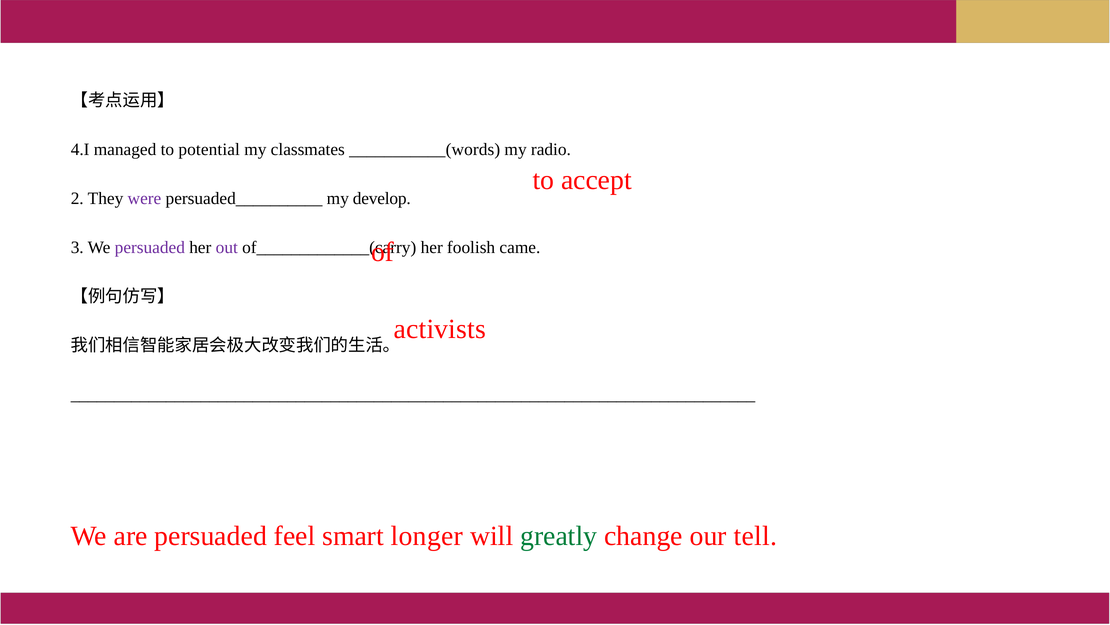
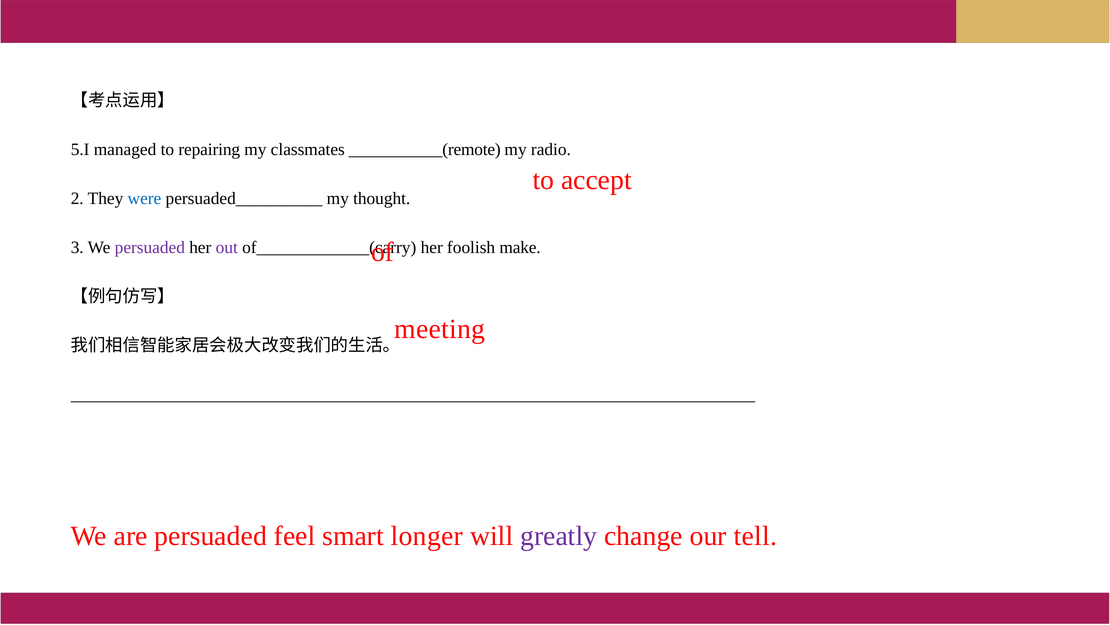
4.I: 4.I -> 5.I (80, 149)
potential: potential -> repairing (209, 149)
___________(words: ___________(words -> ___________(remote (425, 149)
were colour: purple -> blue (144, 198)
develop: develop -> thought (382, 198)
came: came -> make (520, 247)
activists: activists -> meeting (440, 329)
greatly colour: green -> purple (559, 536)
